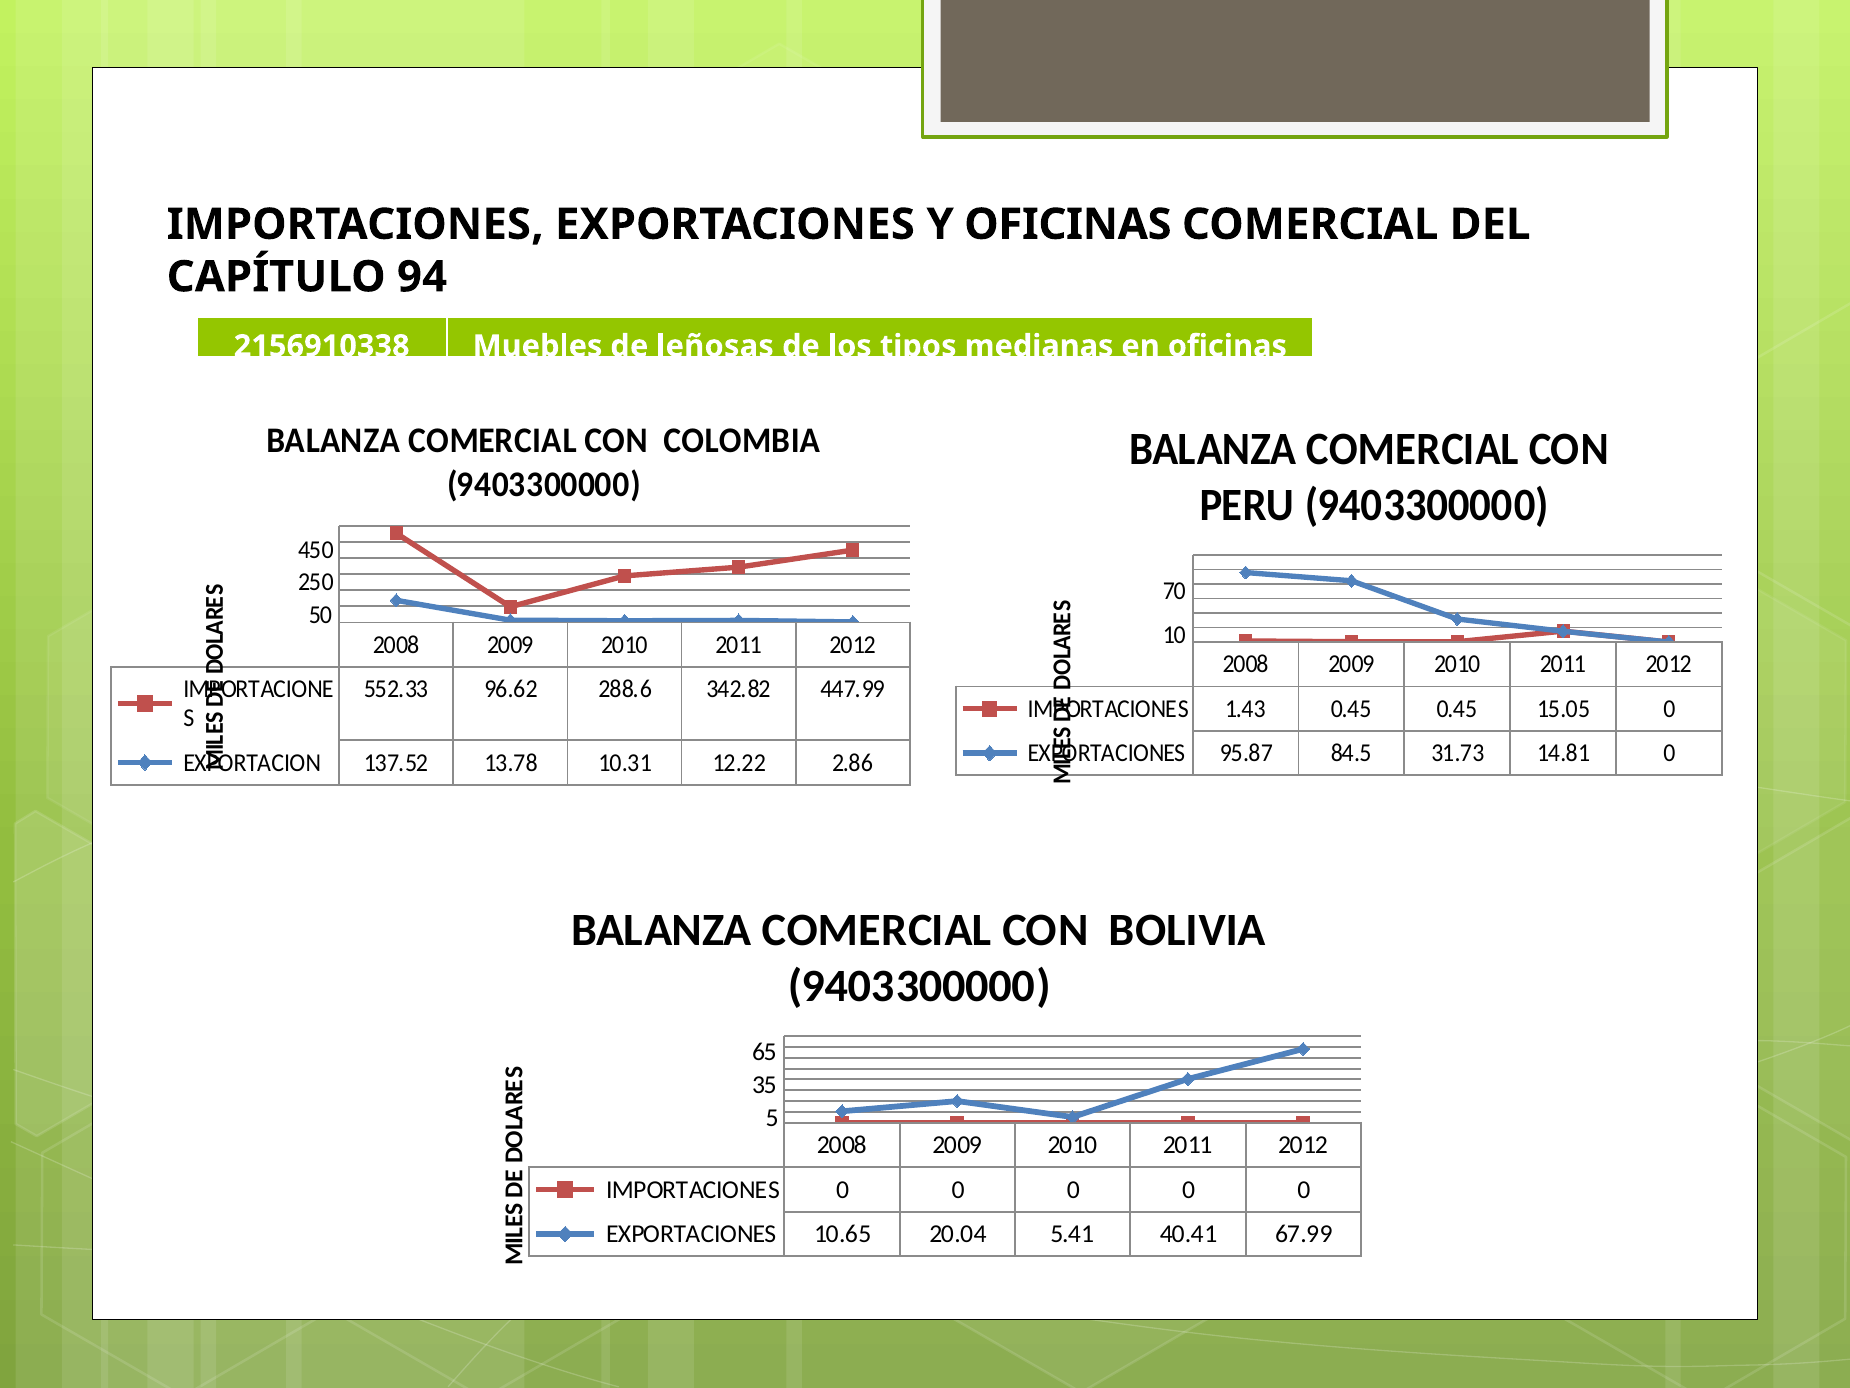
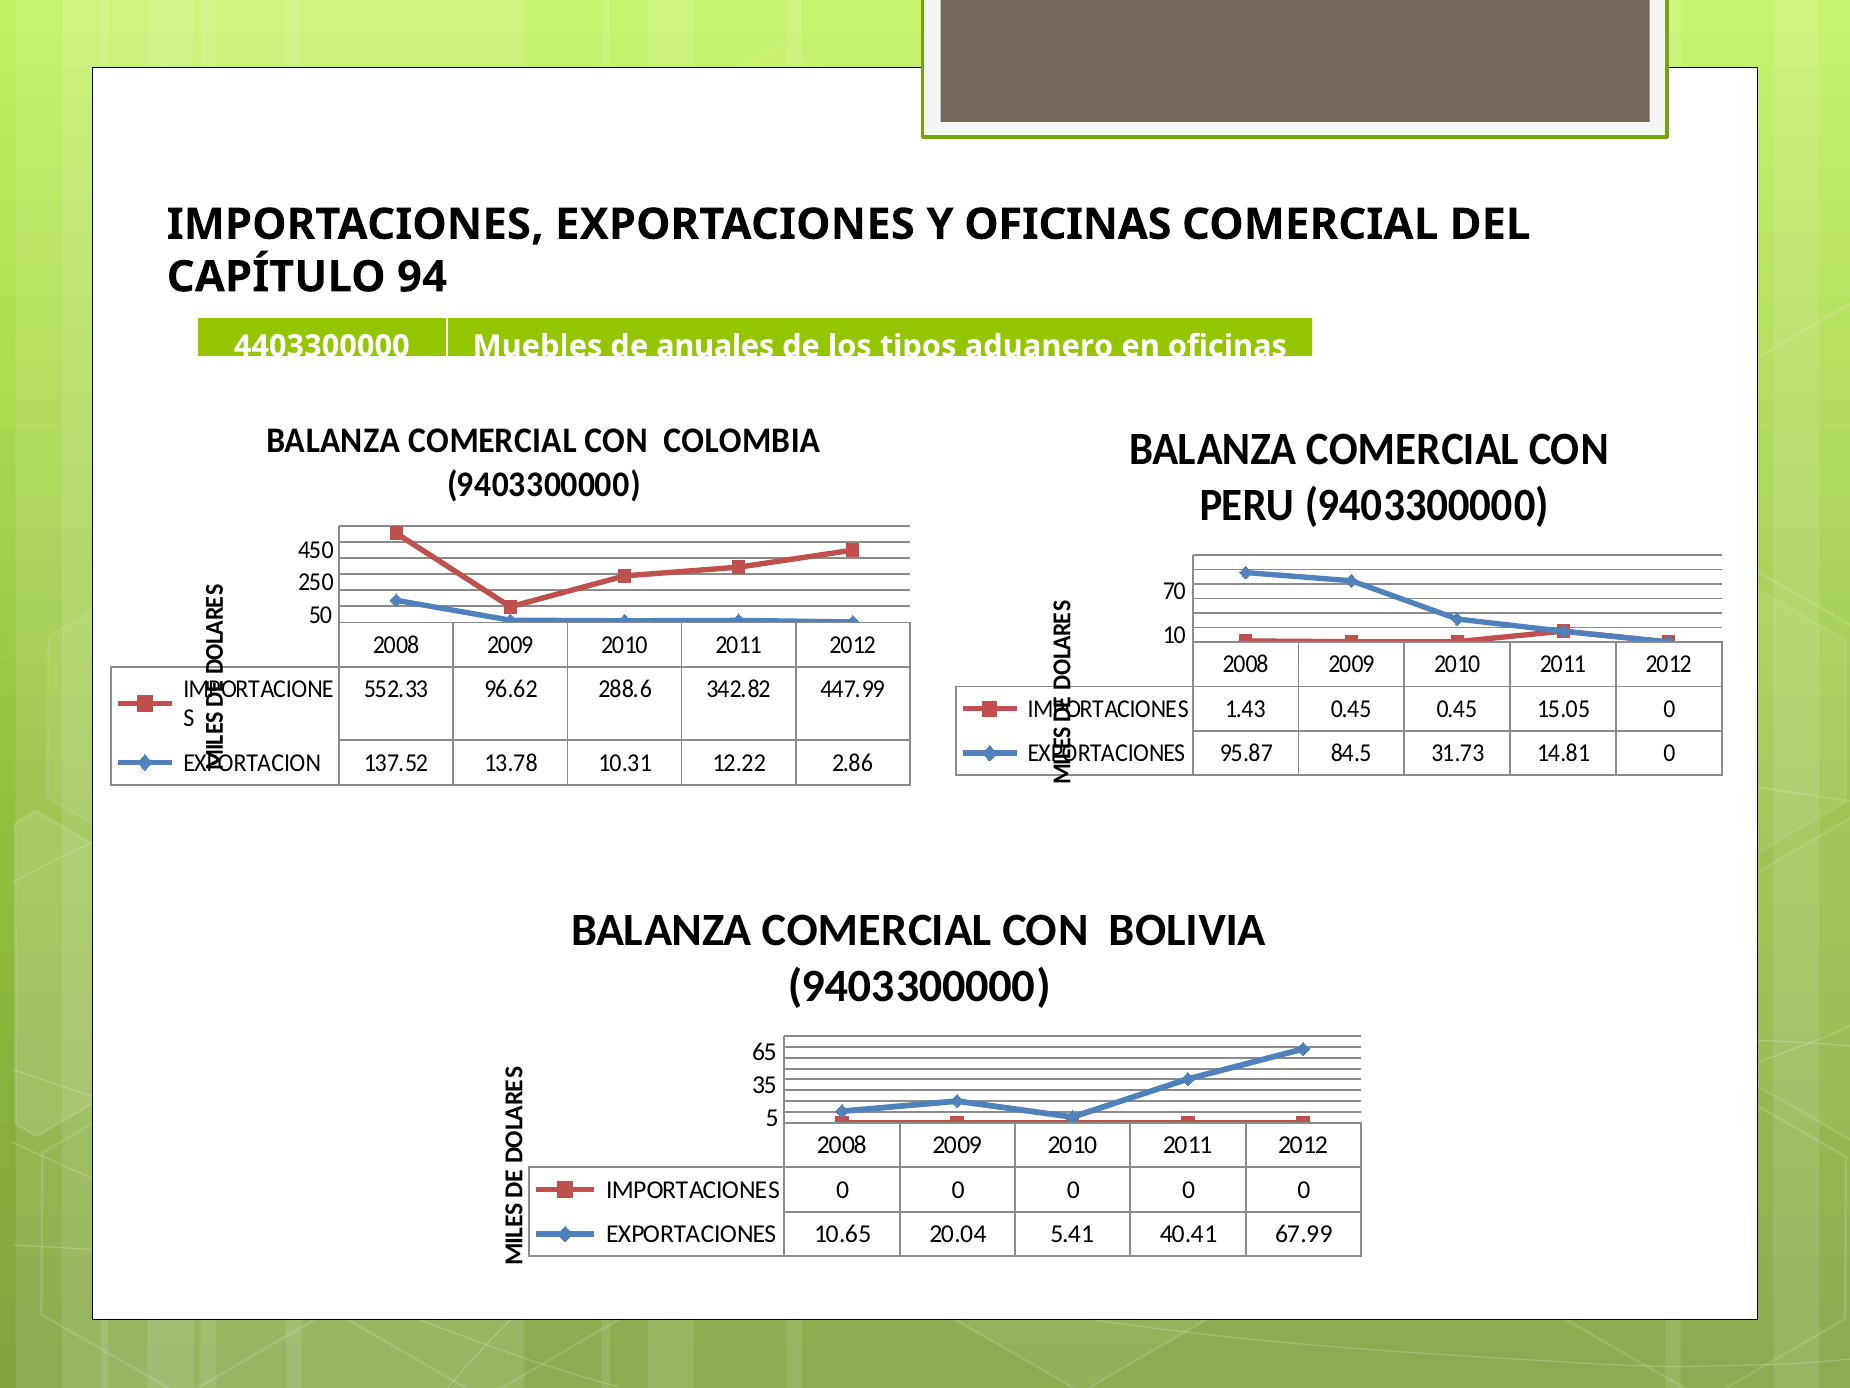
2156910338: 2156910338 -> 4403300000 (322, 346)
leñosas: leñosas -> anuales (715, 346)
medianas: medianas -> aduanero (1039, 346)
